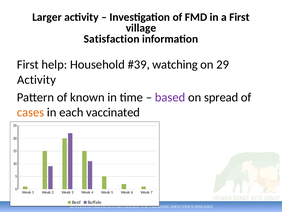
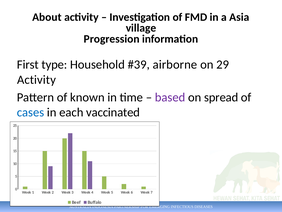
Larger: Larger -> About (47, 17)
a First: First -> Asia (239, 17)
Satisfaction: Satisfaction -> Progression (112, 39)
help: help -> type (54, 64)
watching: watching -> airborne (175, 64)
cases colour: orange -> blue (31, 112)
